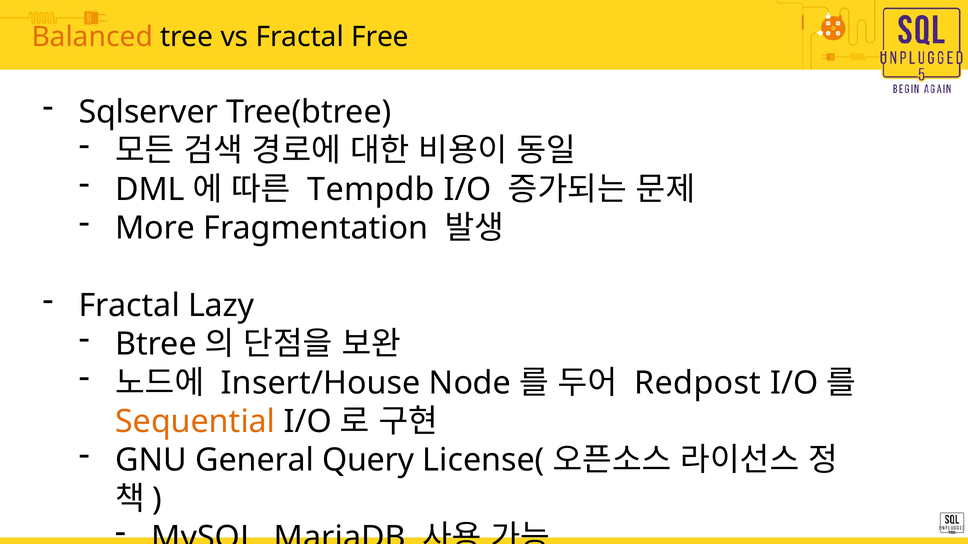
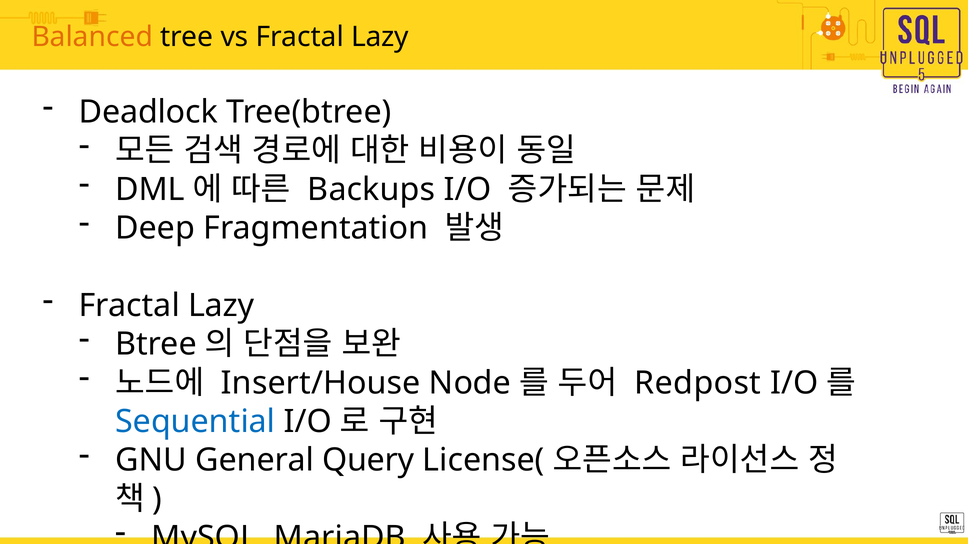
vs Fractal Free: Free -> Lazy (380, 37)
Sqlserver: Sqlserver -> Deadlock (148, 112)
Tempdb: Tempdb -> Backups (371, 190)
More: More -> Deep (155, 228)
Sequential colour: orange -> blue (195, 422)
